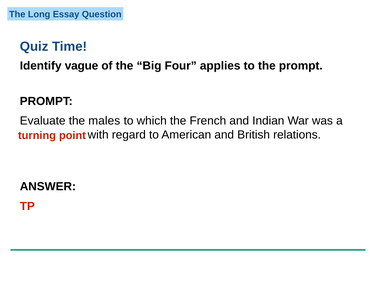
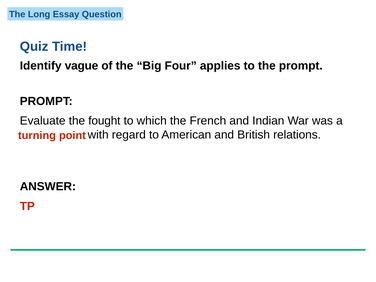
males: males -> fought (104, 121)
